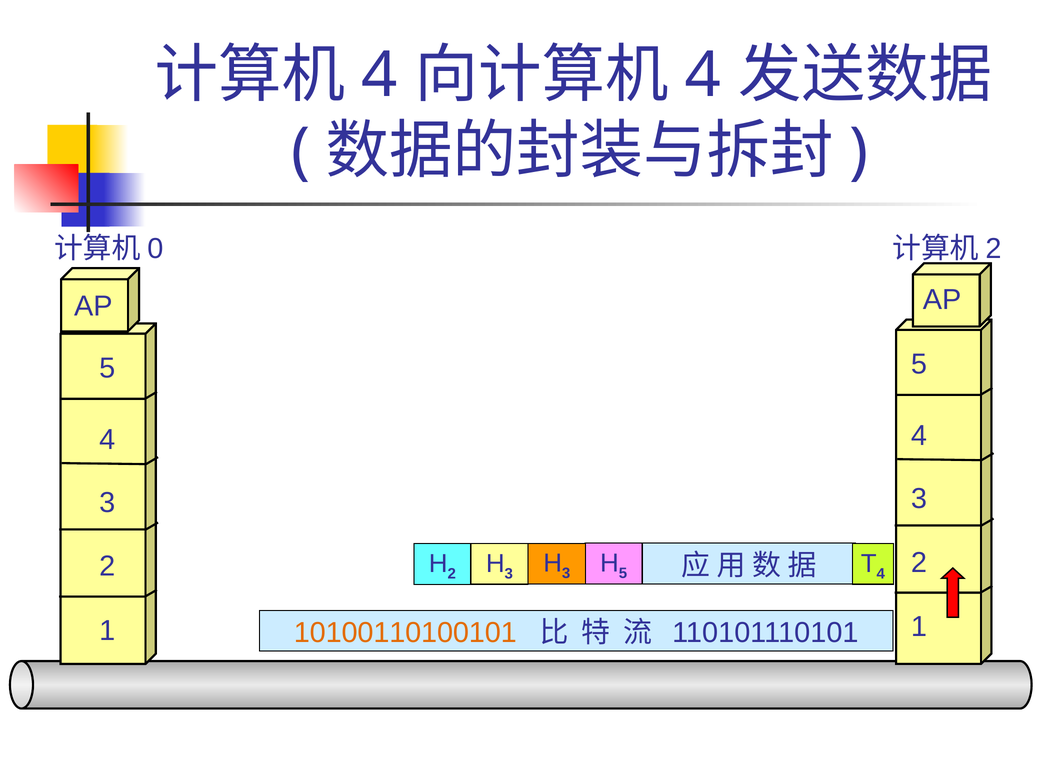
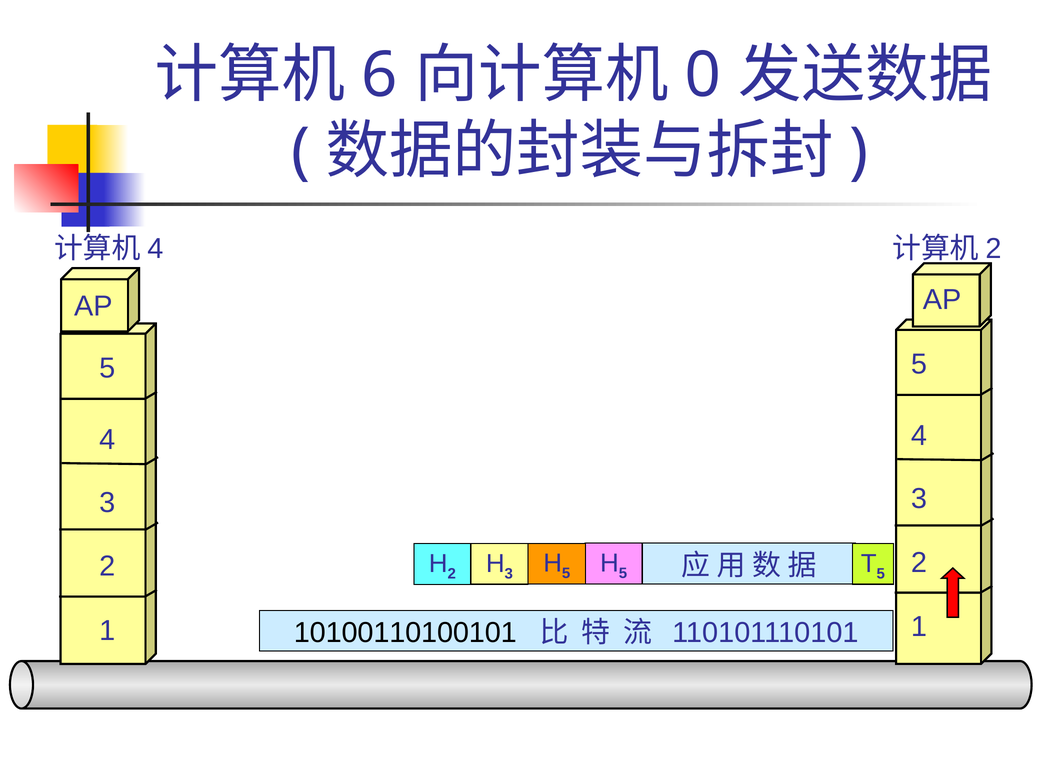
4: 4 -> 6 (379, 75)
4: 4 -> 0 (703, 75)
0: 0 -> 4 (155, 249)
3: 3 -> 5 (566, 574)
4: 4 -> 5 (881, 574)
10100110100101 colour: orange -> black (405, 633)
